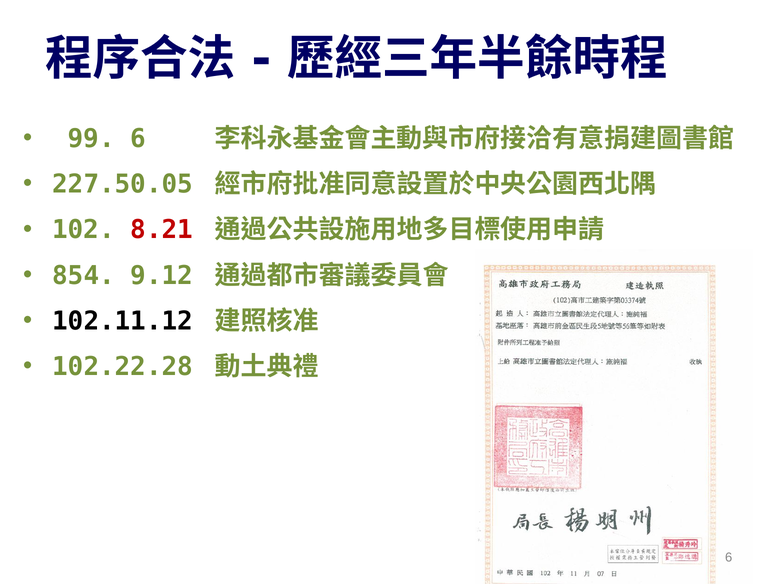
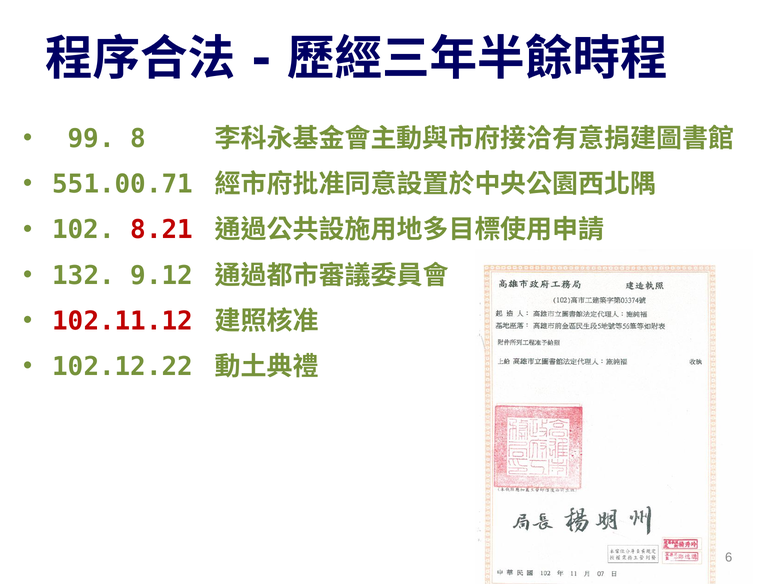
99 6: 6 -> 8 (138, 139)
227.50.05: 227.50.05 -> 551.00.71 (123, 184)
854: 854 -> 132 (84, 276)
102.11.12 colour: black -> red (123, 321)
102.22.28: 102.22.28 -> 102.12.22 (123, 367)
